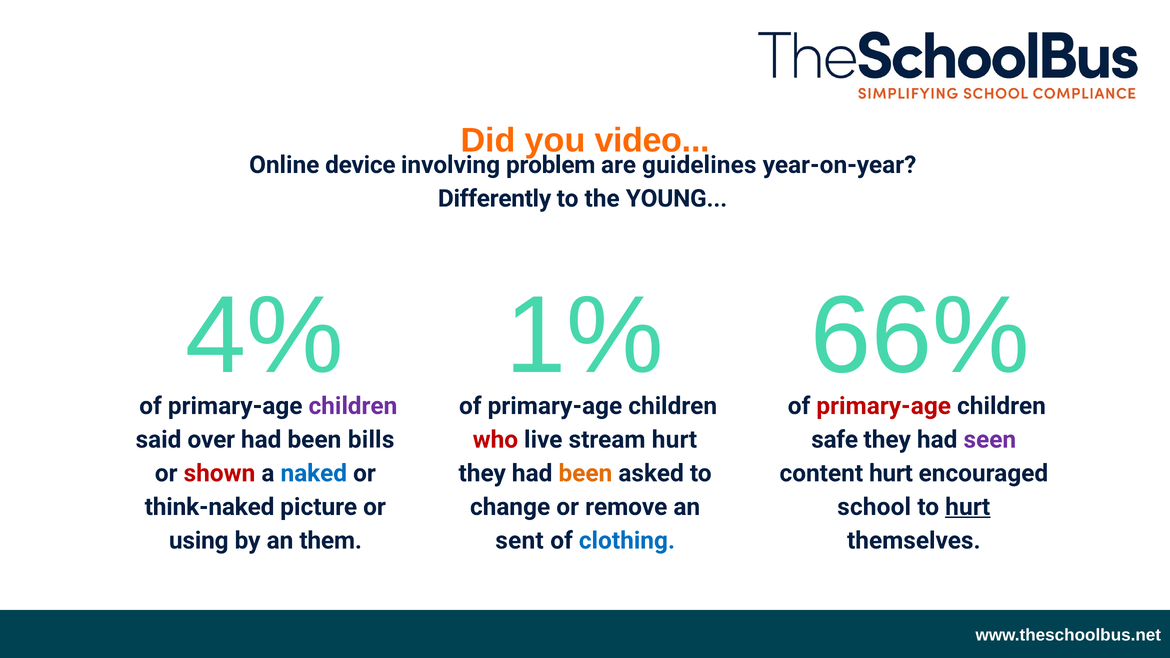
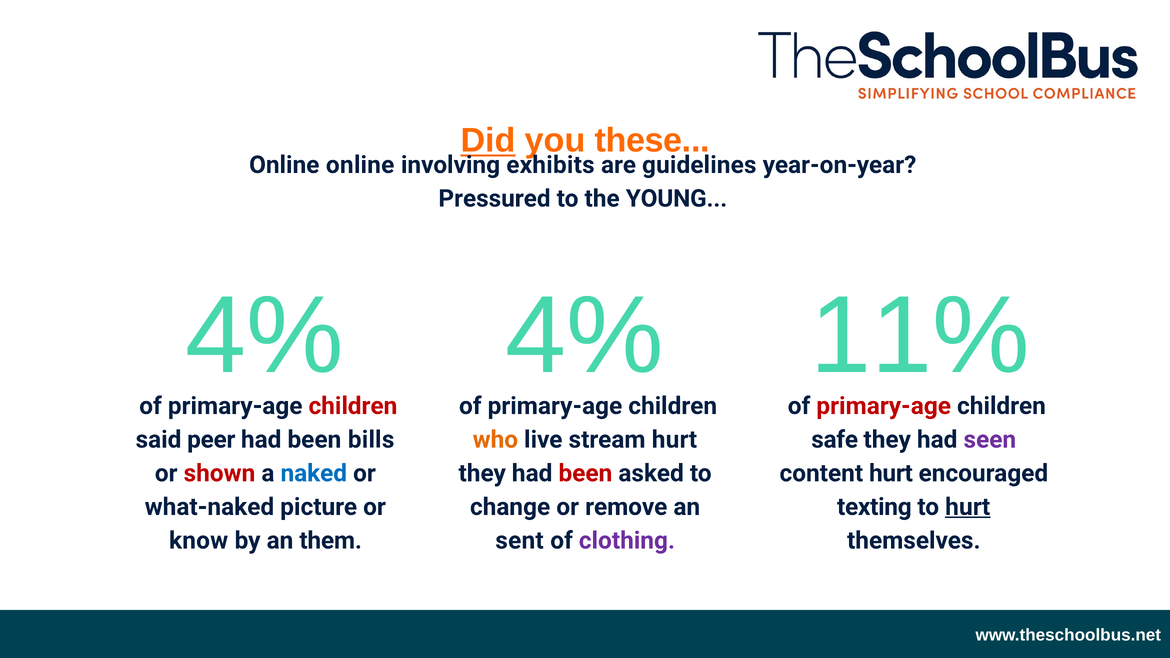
Did underline: none -> present (488, 141)
video: video -> these (652, 141)
Online device: device -> online (360, 165)
problem: problem -> exhibits (550, 165)
Differently: Differently -> Pressured (494, 199)
4% 1%: 1% -> 4% (584, 336)
66%: 66% -> 11% (920, 336)
children colour: purple -> red (353, 406)
over: over -> peer (211, 440)
who colour: red -> orange (495, 440)
been colour: orange -> red (585, 473)
think-naked: think-naked -> what-naked (209, 507)
school: school -> texting (874, 507)
using: using -> know (199, 541)
clothing colour: blue -> purple (627, 541)
